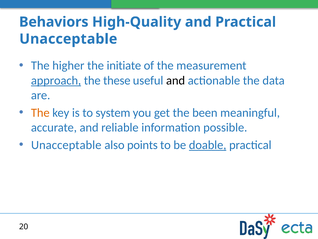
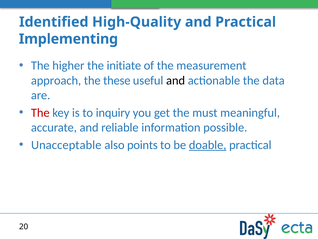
Behaviors: Behaviors -> Identified (54, 22)
Unacceptable: Unacceptable -> Implementing (68, 39)
approach underline: present -> none (56, 80)
The colour: orange -> red (40, 113)
system: system -> inquiry (113, 113)
been: been -> must (205, 113)
